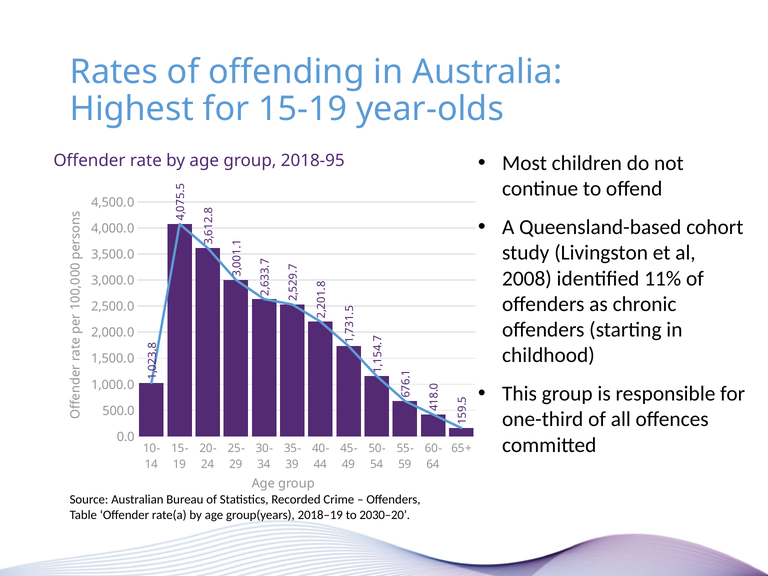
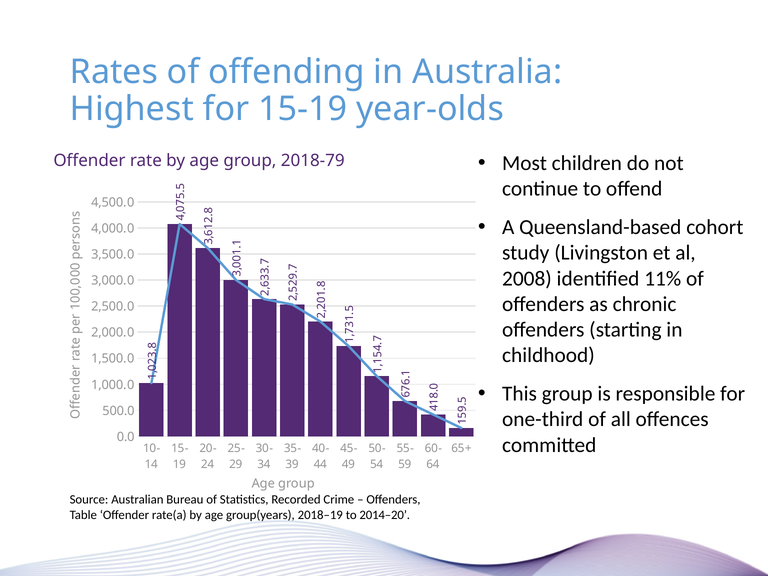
2018-95: 2018-95 -> 2018-79 (313, 160)
2030–20: 2030–20 -> 2014–20 (385, 515)
